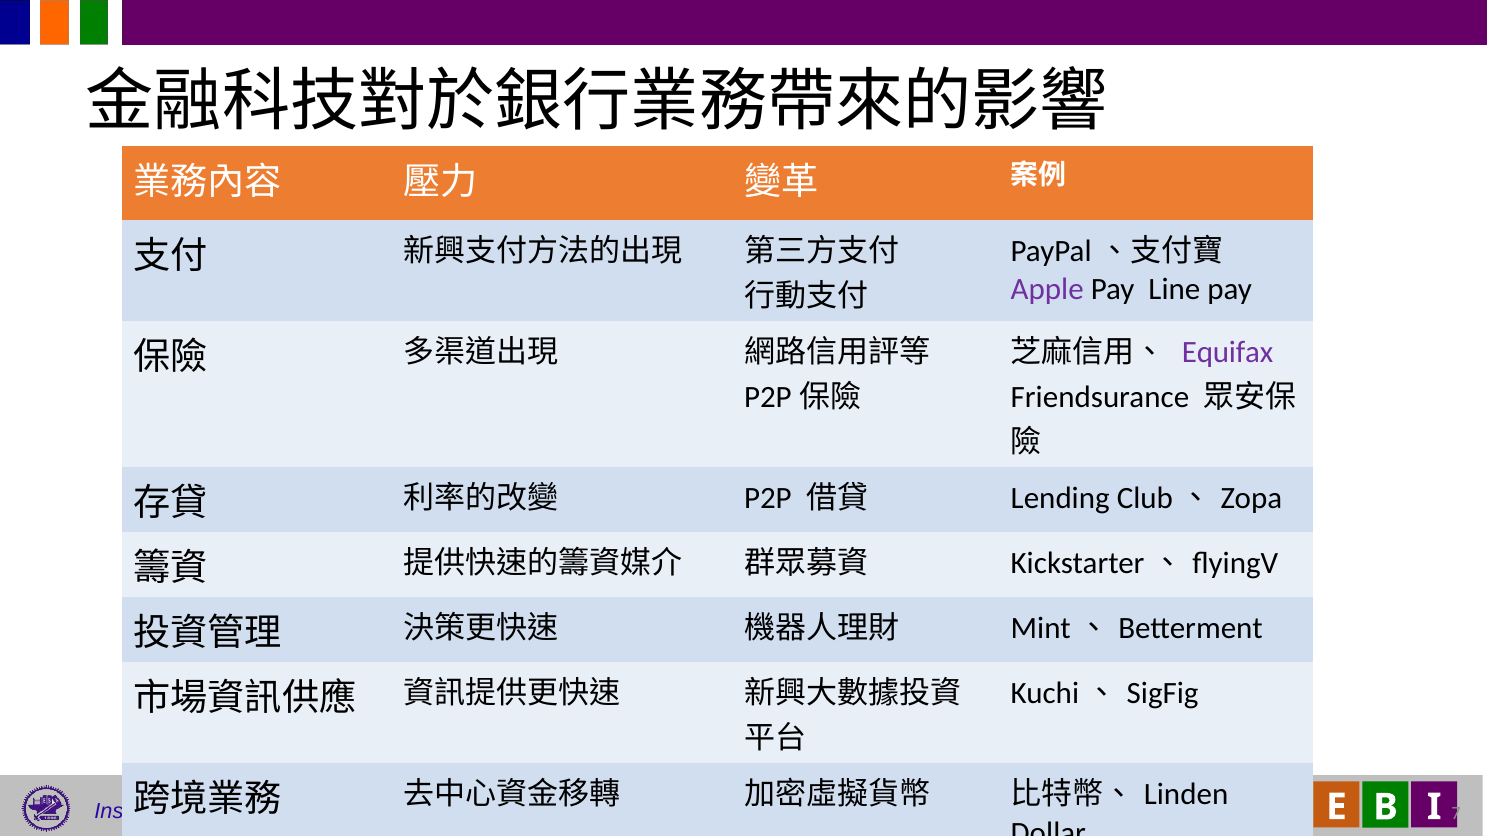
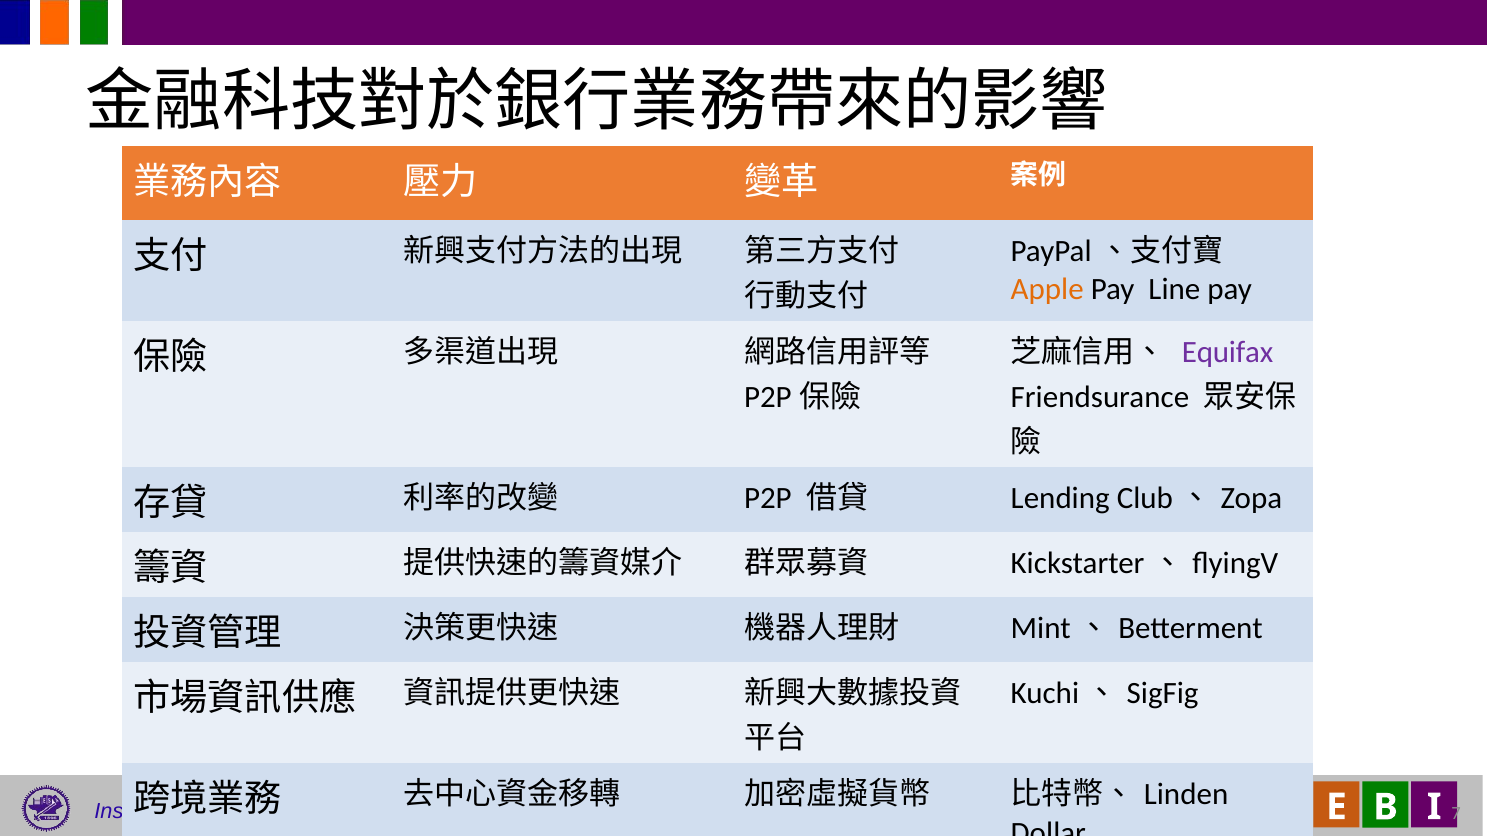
Apple colour: purple -> orange (1047, 290)
